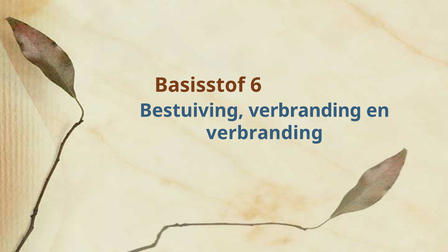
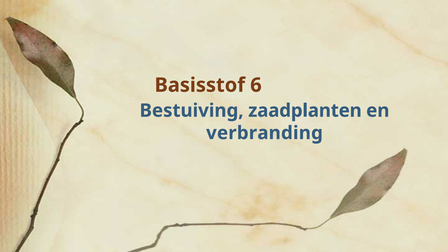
Bestuiving verbranding: verbranding -> zaadplanten (305, 111)
